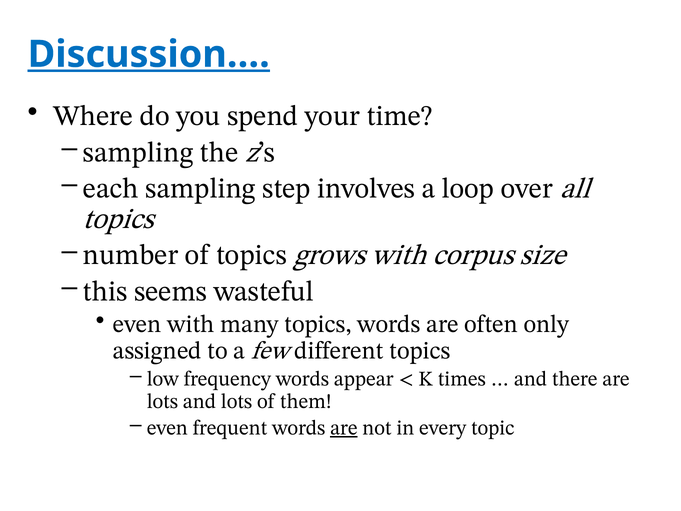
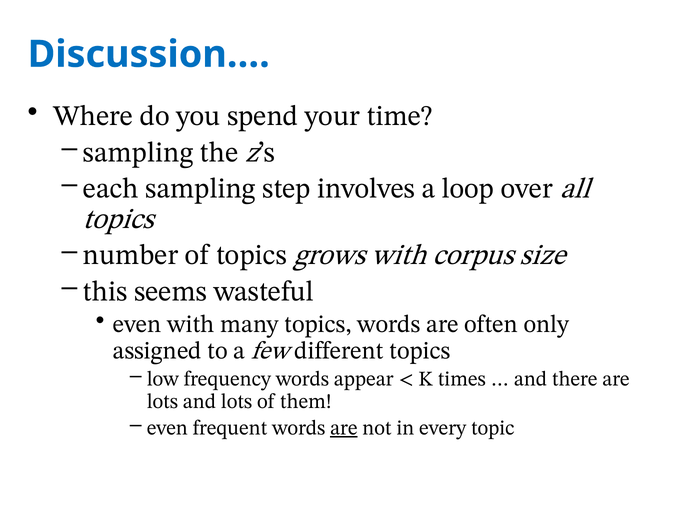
Discussion… underline: present -> none (149, 54)
